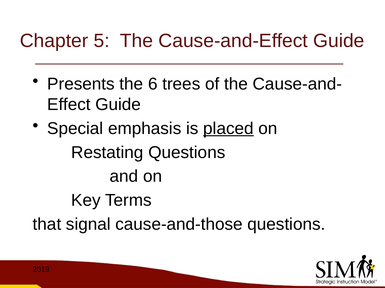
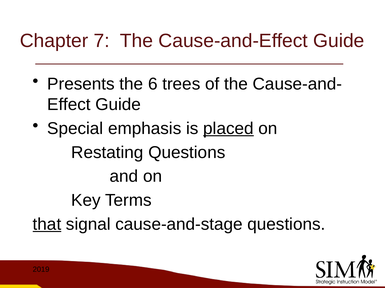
5: 5 -> 7 (102, 41)
that underline: none -> present (47, 225)
cause-and-those: cause-and-those -> cause-and-stage (179, 225)
